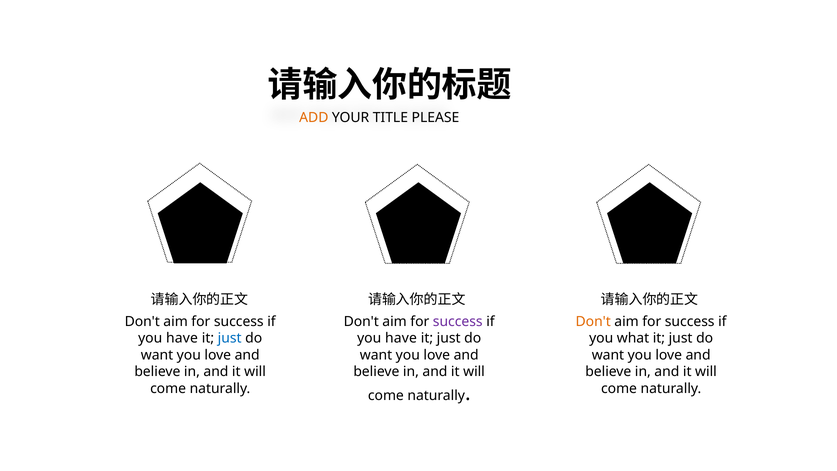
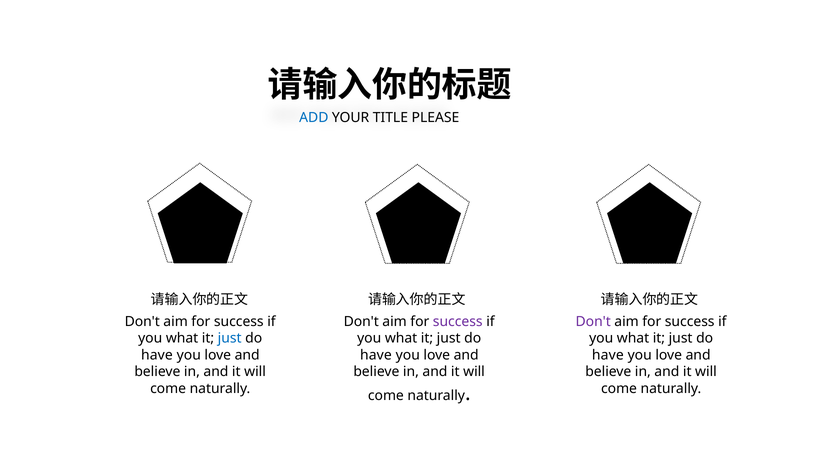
ADD colour: orange -> blue (314, 118)
Don't colour: orange -> purple (593, 321)
have: have -> what (182, 338)
have: have -> what (401, 338)
want: want -> have (376, 355)
want: want -> have (157, 355)
want: want -> have (608, 355)
